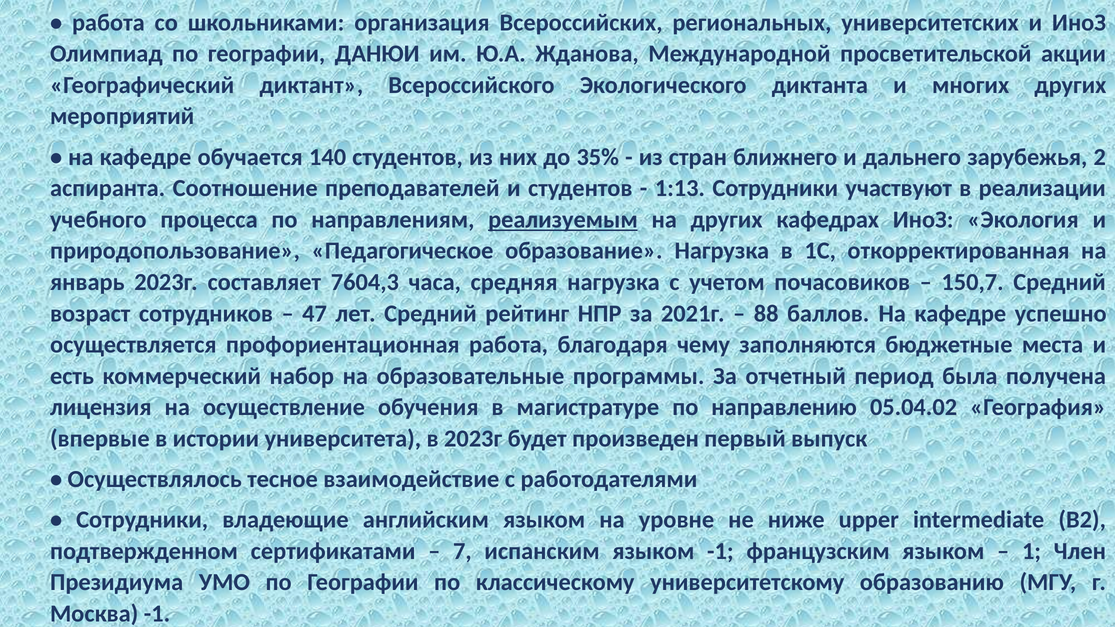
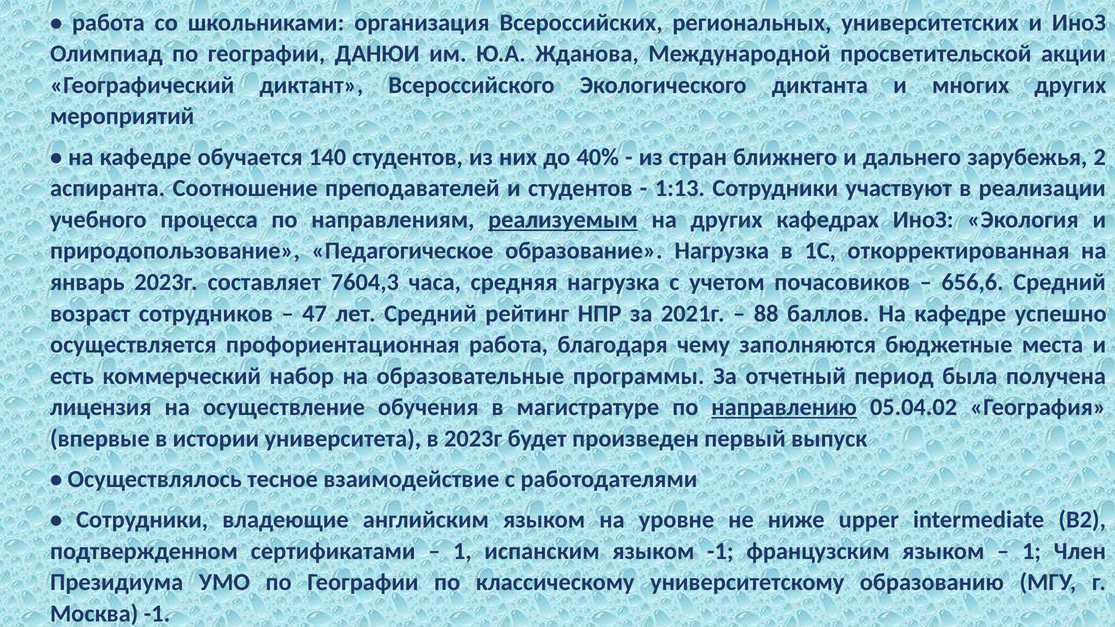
35%: 35% -> 40% (598, 157)
150,7: 150,7 -> 656,6 (973, 282)
направлению underline: none -> present (784, 408)
7: 7 -> 1 (462, 551)
